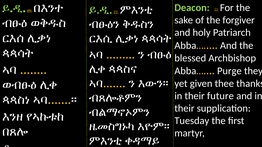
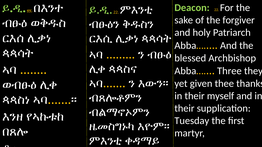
Purge: Purge -> Three (229, 71)
future: future -> myself (221, 96)
